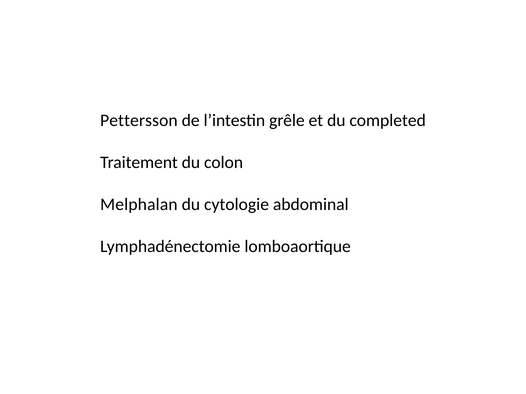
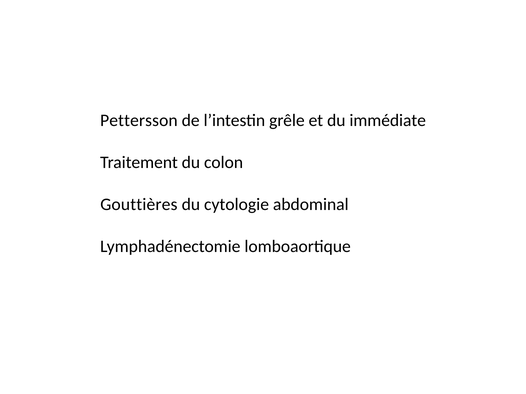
completed: completed -> immédiate (388, 120)
Melphalan: Melphalan -> Gouttières (139, 205)
